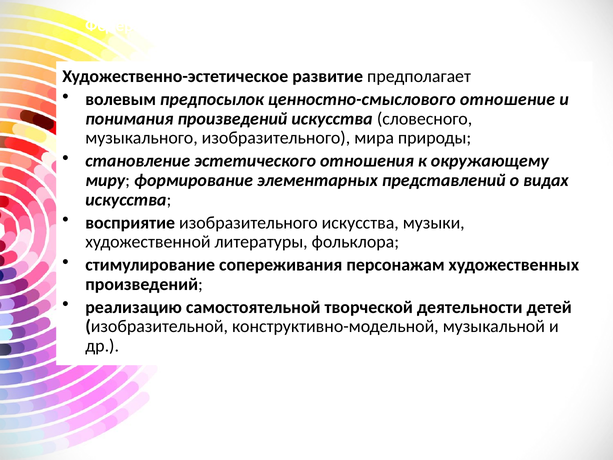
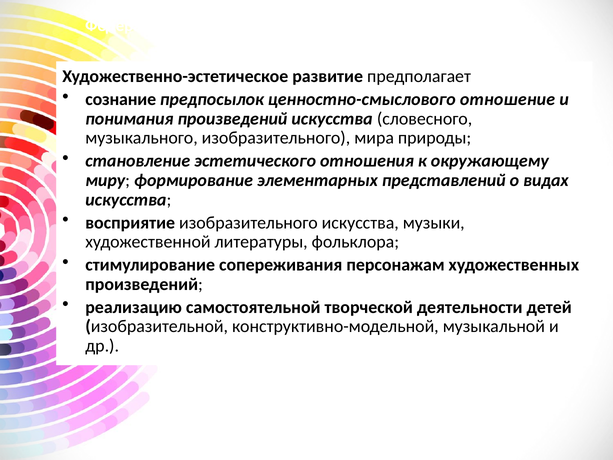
волевым: волевым -> сознание (121, 99)
